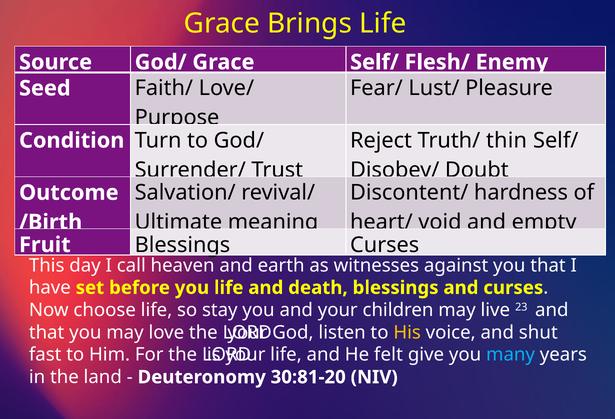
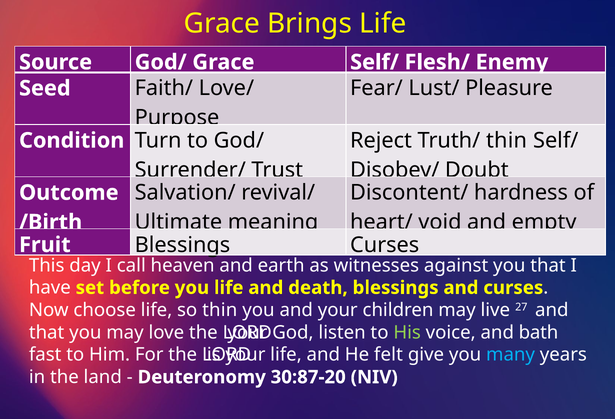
so stay: stay -> thin (220, 310)
23: 23 -> 27 (521, 307)
His colour: yellow -> light green (407, 333)
shut: shut -> bath (538, 333)
30:81-20: 30:81-20 -> 30:87-20 (308, 377)
